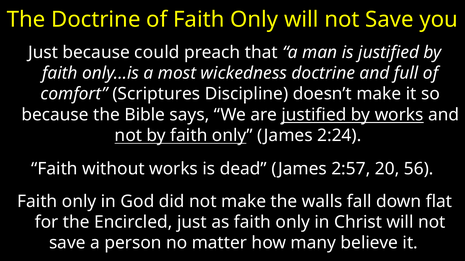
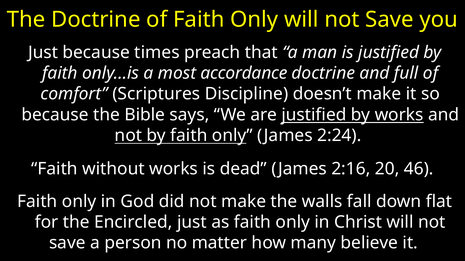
could: could -> times (157, 52)
wickedness: wickedness -> accordance (244, 73)
2:57: 2:57 -> 2:16 (351, 169)
56: 56 -> 46 (419, 169)
